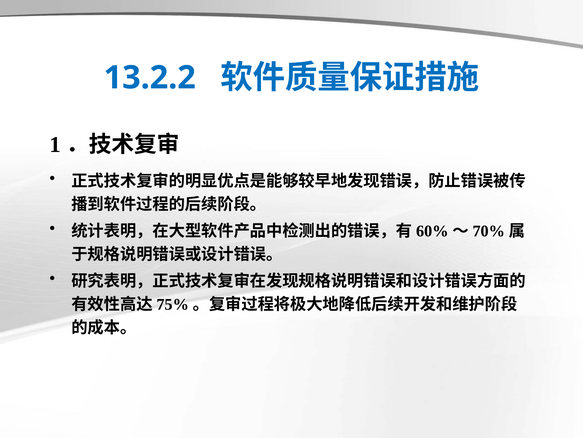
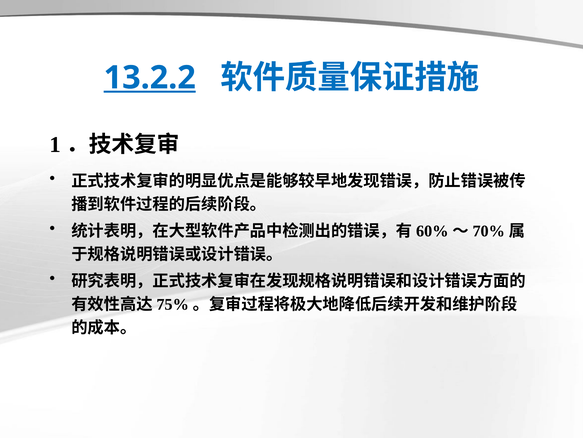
13.2.2 underline: none -> present (150, 78)
